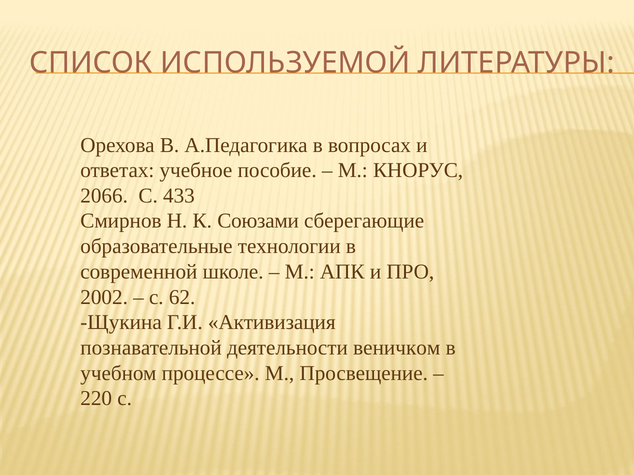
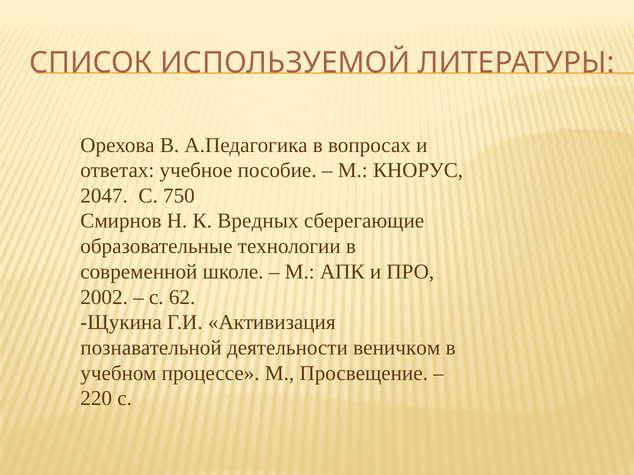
2066: 2066 -> 2047 (104, 196)
433: 433 -> 750 (179, 196)
Союзами: Союзами -> Вредных (258, 221)
